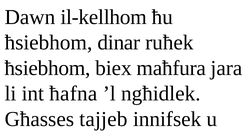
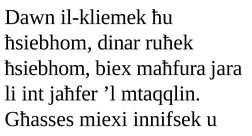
il-kellhom: il-kellhom -> il-kliemek (104, 17)
ħafna: ħafna -> jaħfer (74, 93)
ngħidlek: ngħidlek -> mtaqqlin (161, 93)
tajjeb: tajjeb -> miexi (103, 119)
